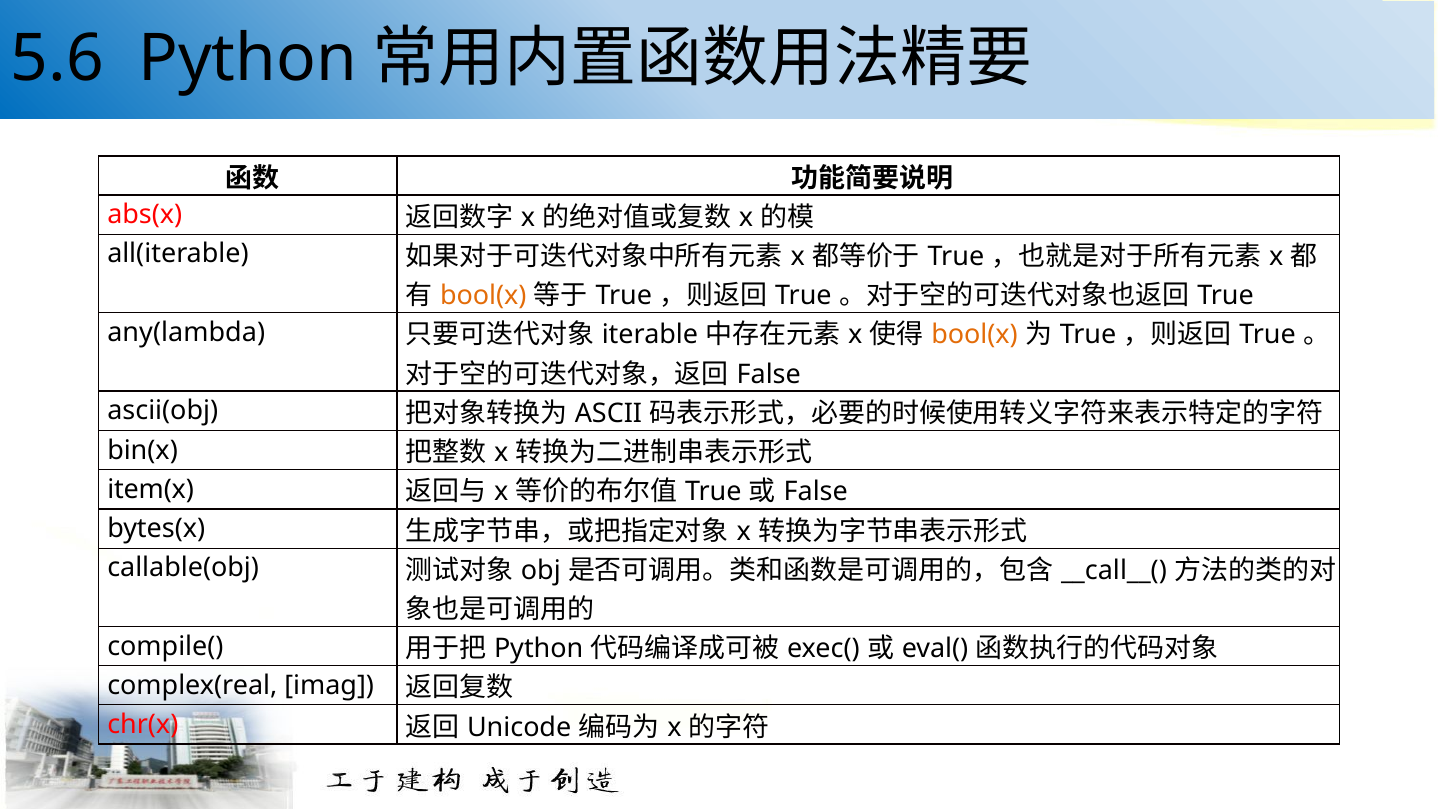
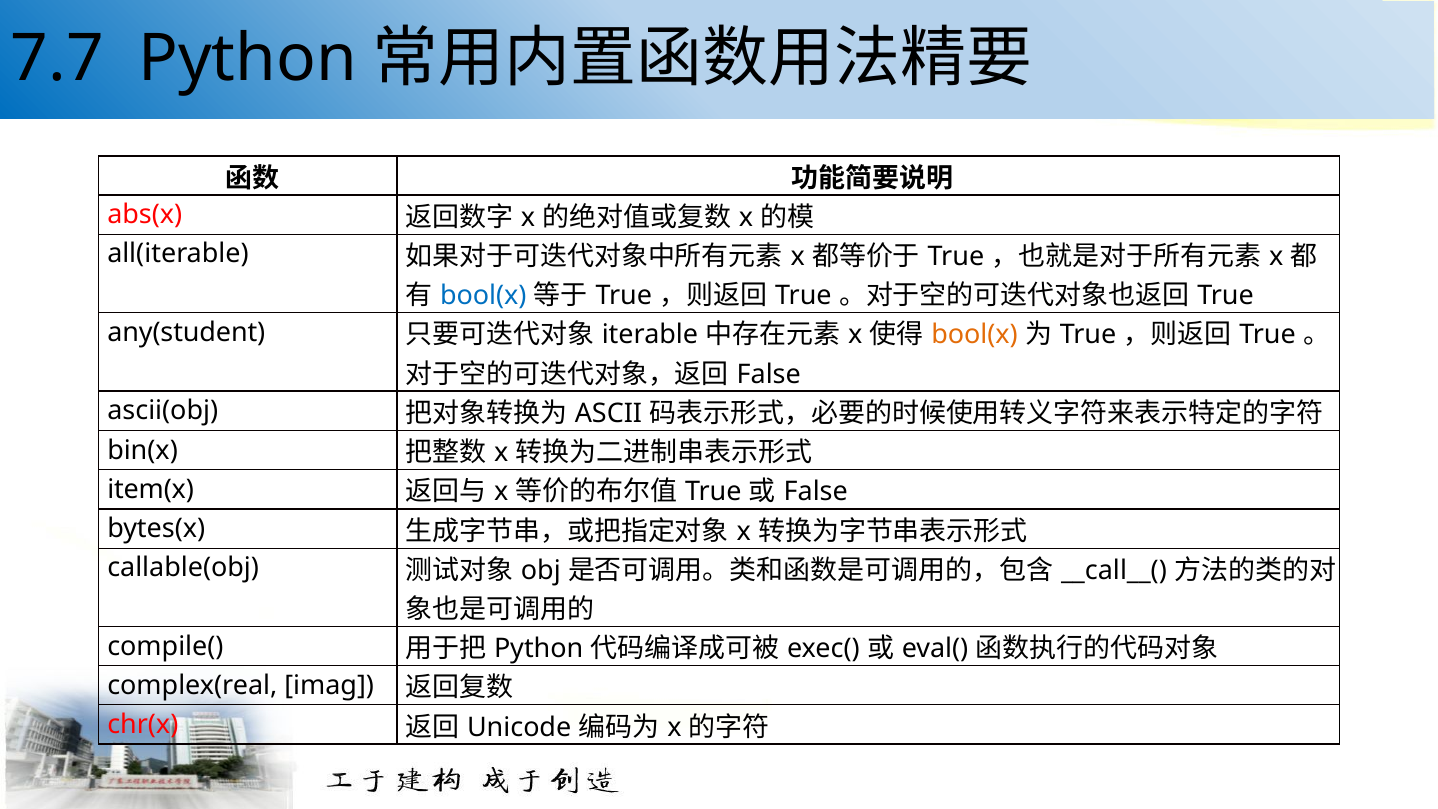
5.6: 5.6 -> 7.7 (58, 59)
bool(x colour: orange -> blue (483, 296)
any(lambda: any(lambda -> any(student (186, 332)
